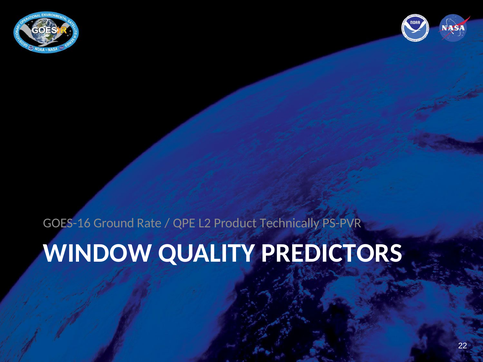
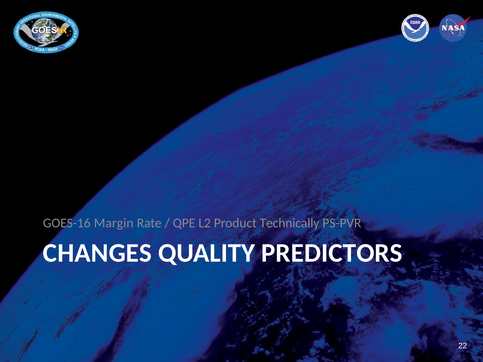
Ground: Ground -> Margin (114, 223)
WINDOW: WINDOW -> CHANGES (97, 253)
